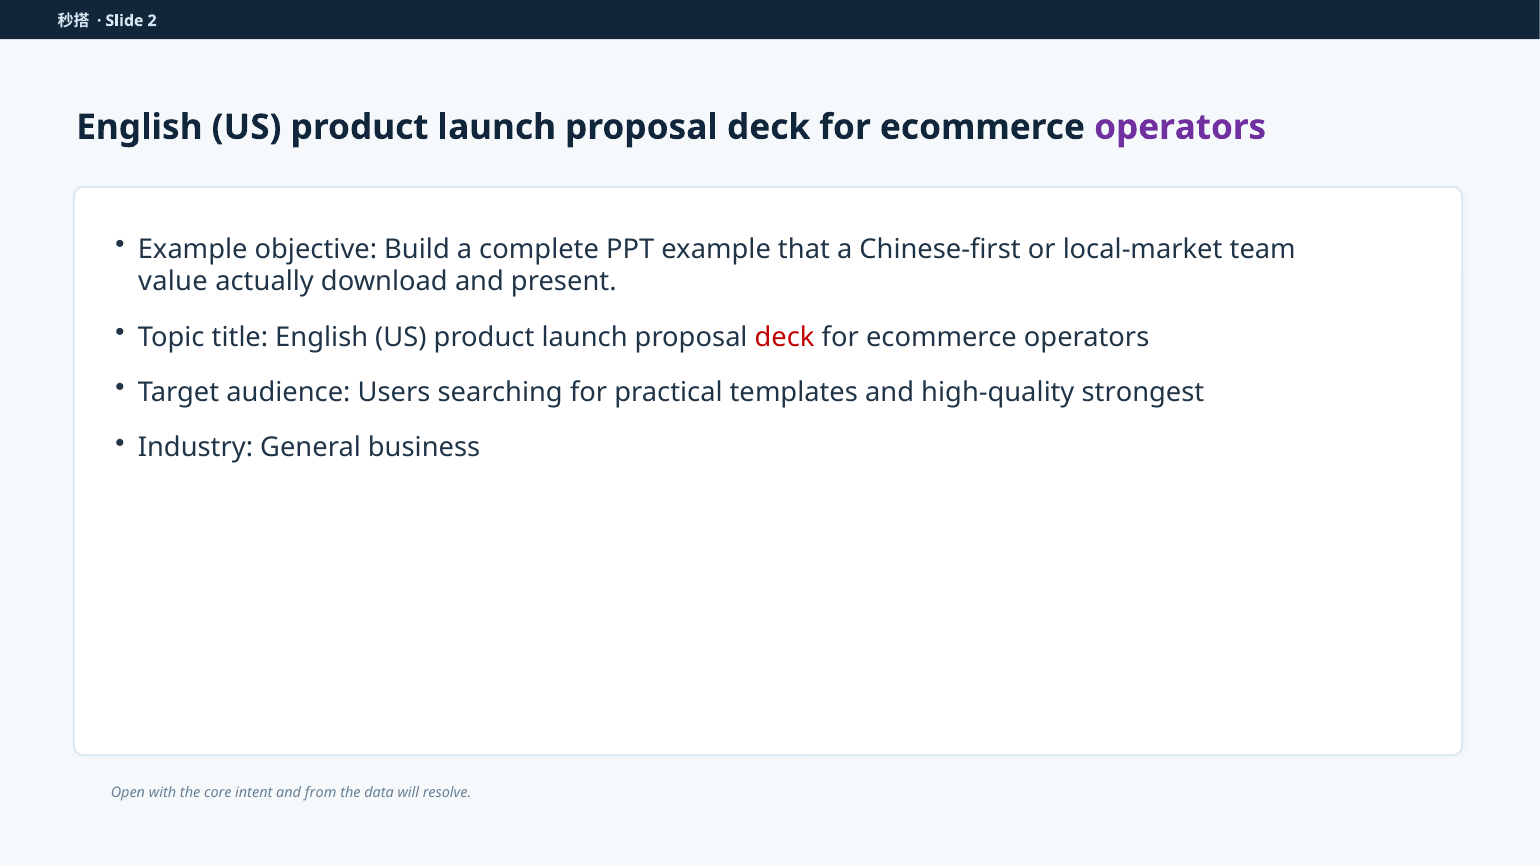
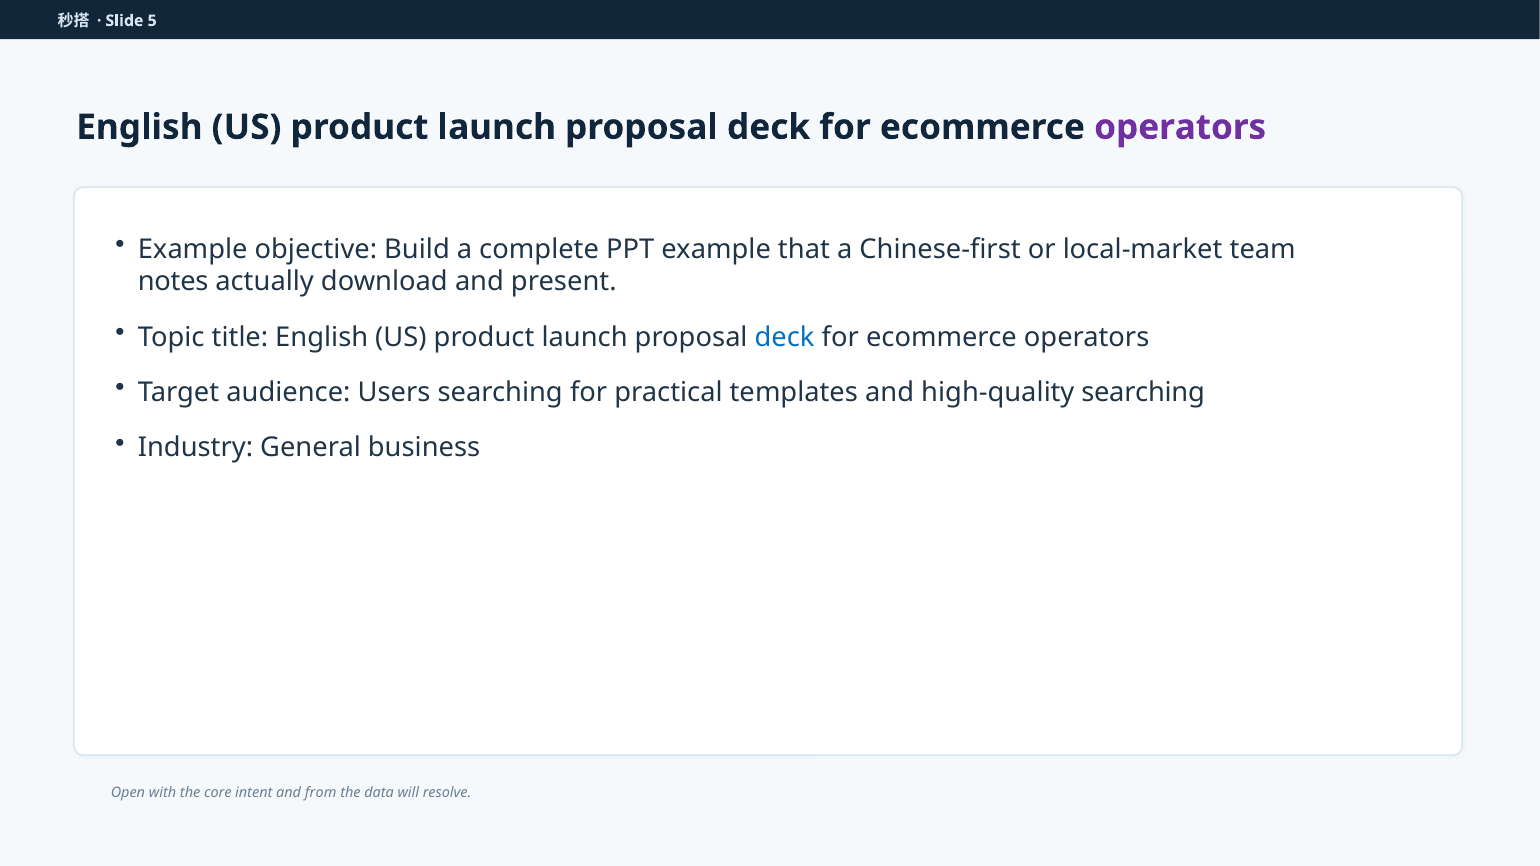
2: 2 -> 5 (152, 21)
value: value -> notes (173, 282)
deck colour: red -> blue (785, 337)
high-quality strongest: strongest -> searching (1143, 392)
